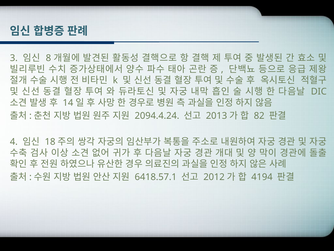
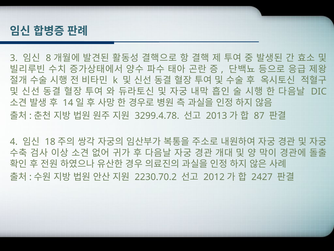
2094.4.24: 2094.4.24 -> 3299.4.78 (157, 116)
82: 82 -> 87 (259, 116)
6418.57.1: 6418.57.1 -> 2230.70.2 (156, 177)
4194: 4194 -> 2427 (262, 177)
